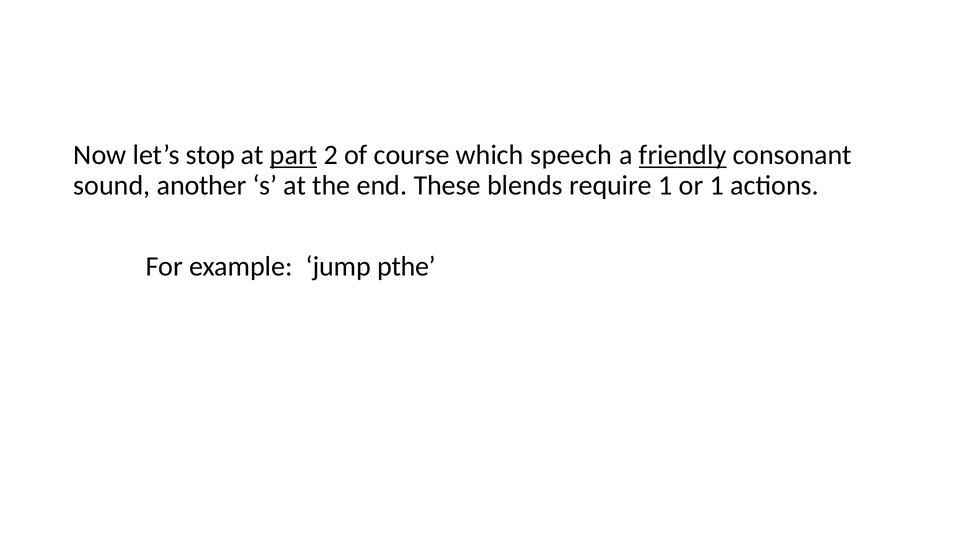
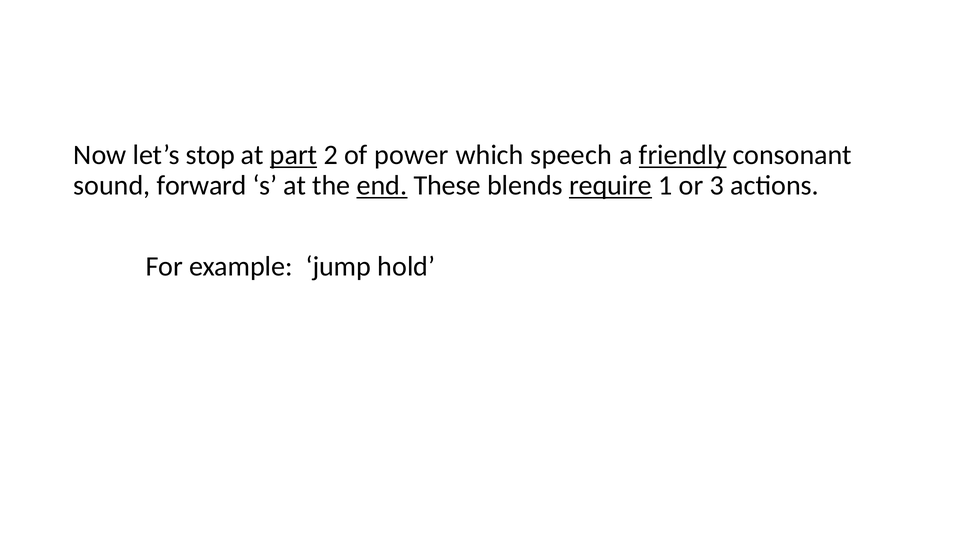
course: course -> power (411, 155)
another: another -> forward (202, 186)
end underline: none -> present (382, 186)
require underline: none -> present (611, 186)
or 1: 1 -> 3 (717, 186)
pthe: pthe -> hold (406, 266)
